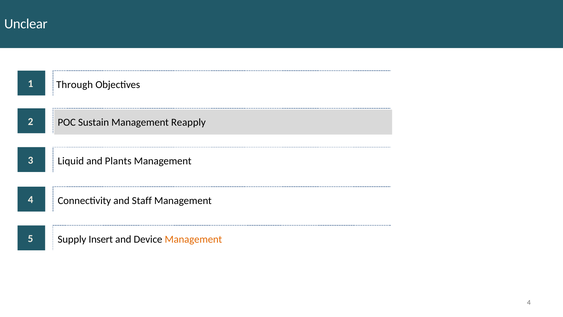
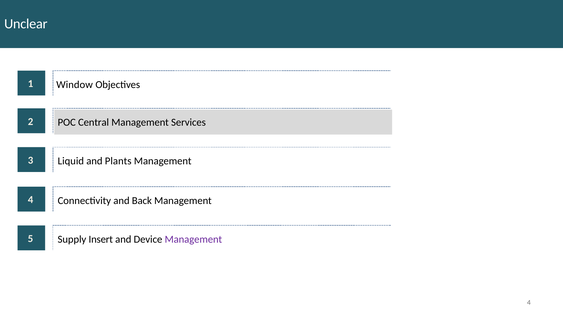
Through: Through -> Window (75, 84)
Sustain: Sustain -> Central (94, 122)
Reapply: Reapply -> Services (188, 122)
Staff: Staff -> Back (142, 200)
Management colour: orange -> purple (193, 239)
